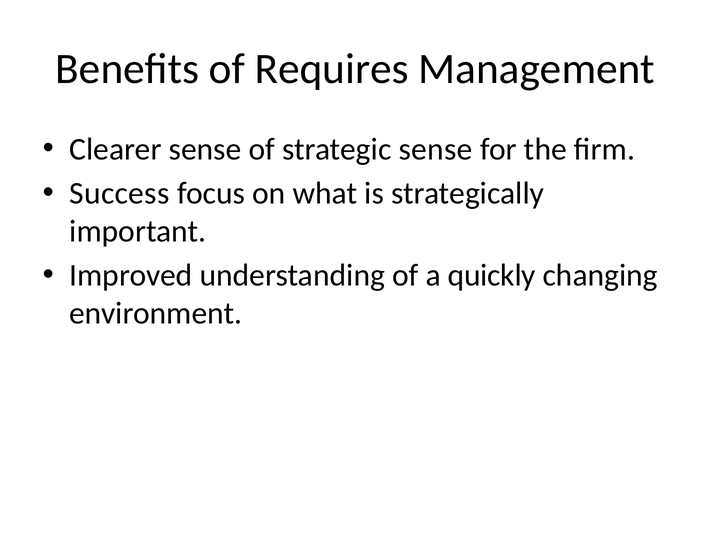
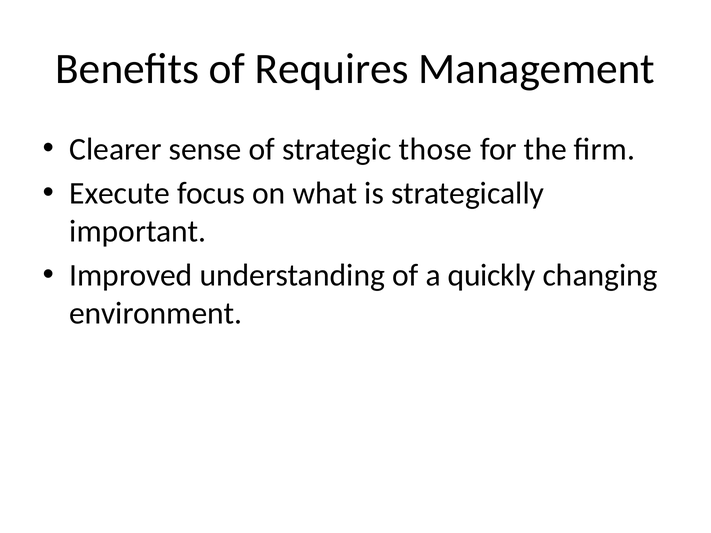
strategic sense: sense -> those (436, 149)
Success: Success -> Execute (120, 193)
